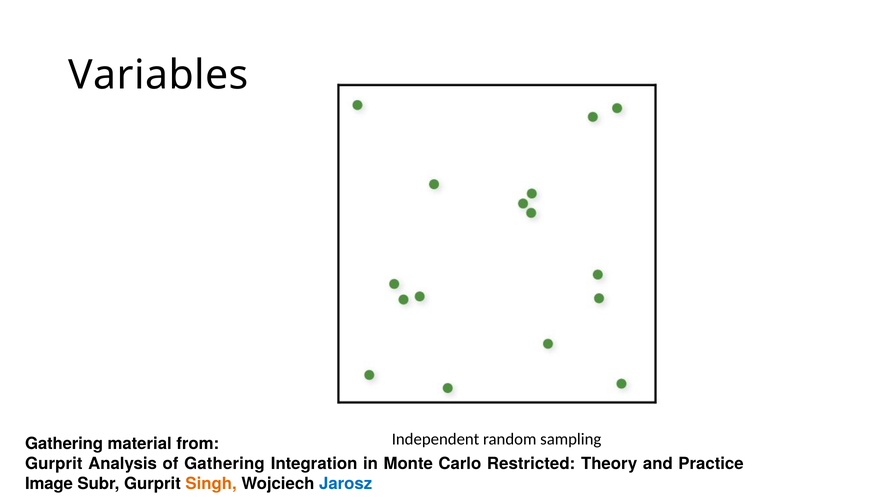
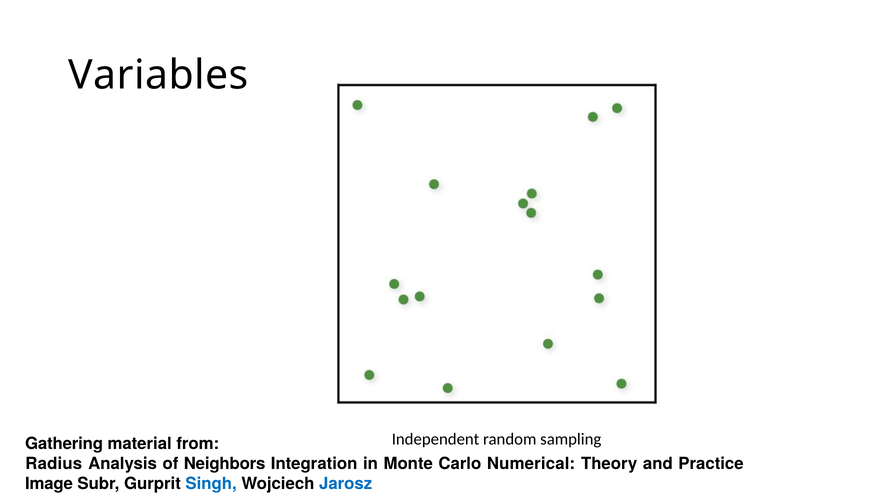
Gurprit: Gurprit -> Radius (54, 464)
of Gathering: Gathering -> Neighbors (225, 464)
Restricted: Restricted -> Numerical (531, 464)
Singh colour: orange -> blue (211, 484)
